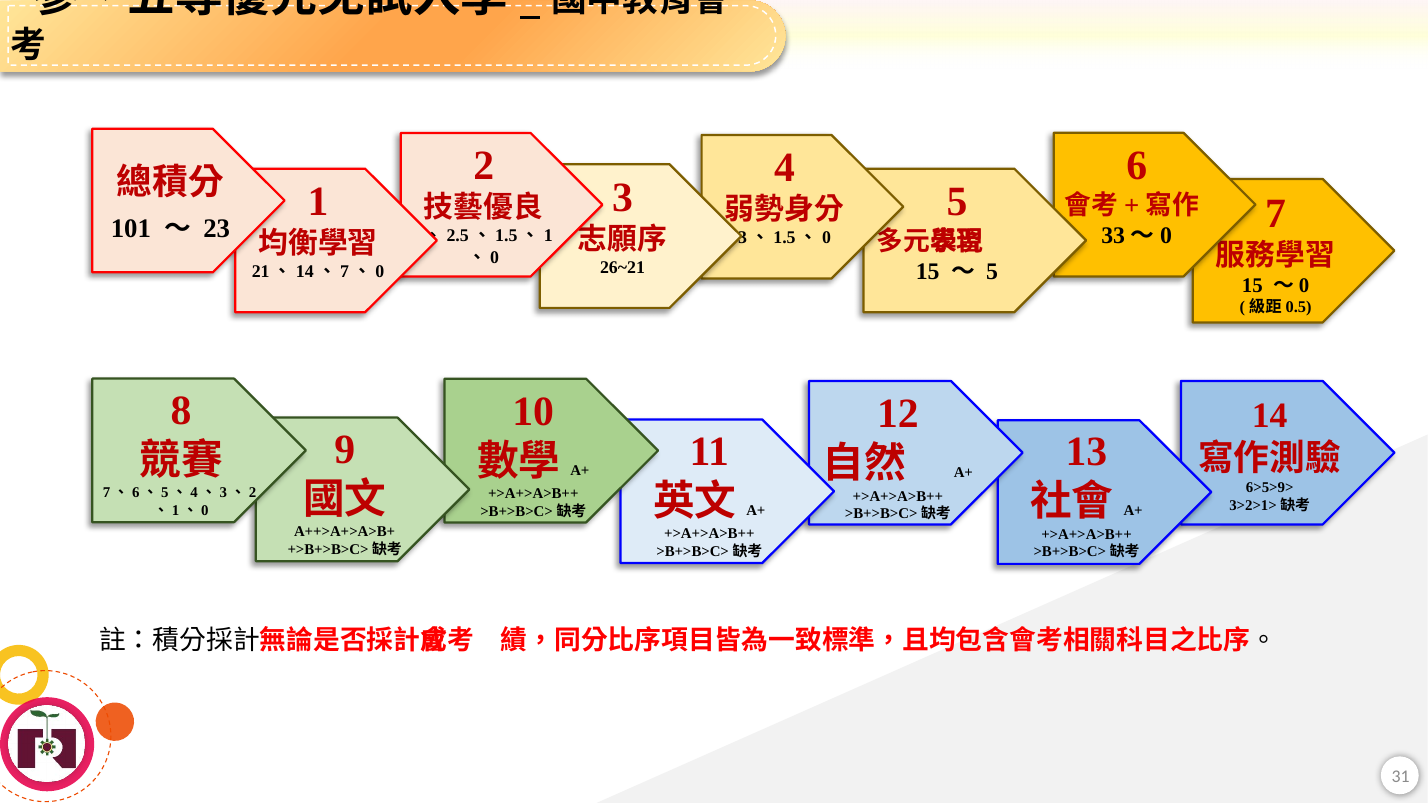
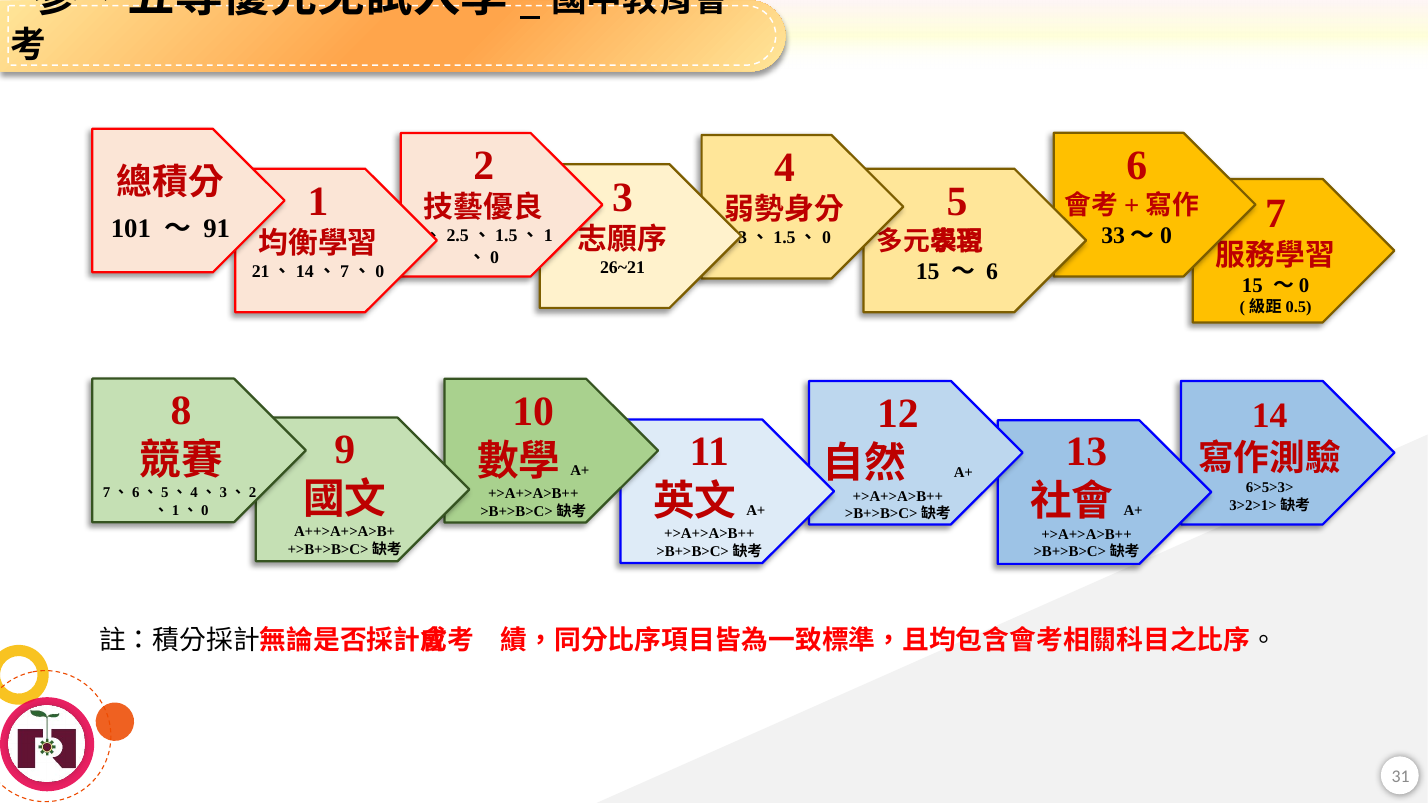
23: 23 -> 91 (217, 228)
5: 5 -> 6 (992, 272)
6>5>9>: 6>5>9> -> 6>5>3> (1270, 488)
